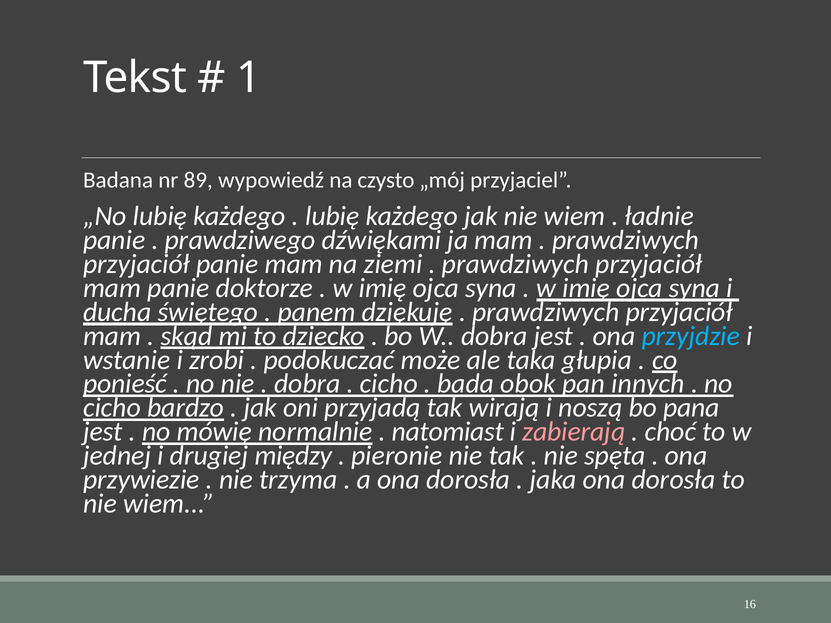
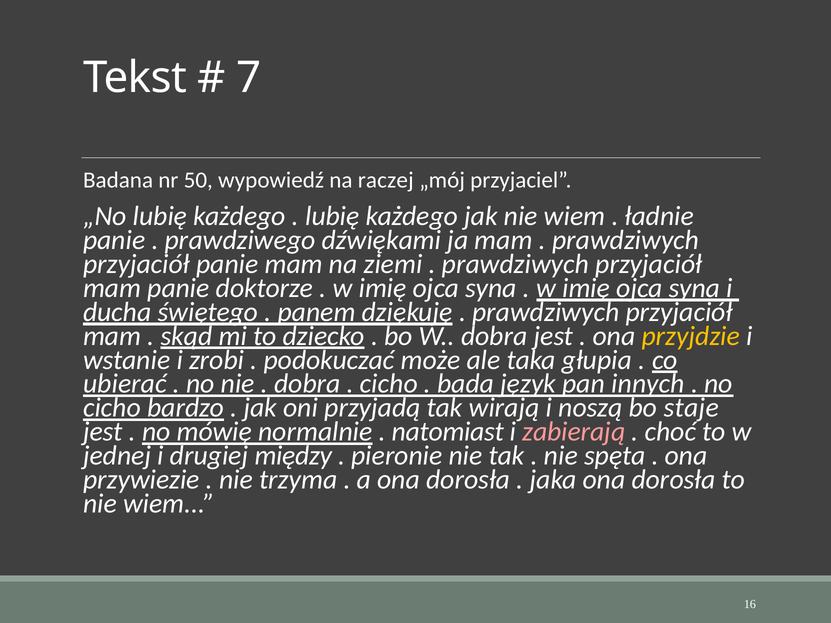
1: 1 -> 7 (249, 78)
89: 89 -> 50 (198, 180)
czysto: czysto -> raczej (386, 180)
przyjdzie colour: light blue -> yellow (691, 336)
ponieść: ponieść -> ubierać (125, 384)
obok: obok -> język (528, 384)
pana: pana -> staje (691, 408)
